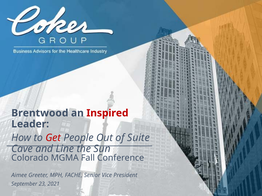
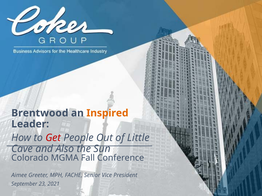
Inspired colour: red -> orange (107, 113)
Suite: Suite -> Little (138, 138)
Line: Line -> Also (65, 149)
